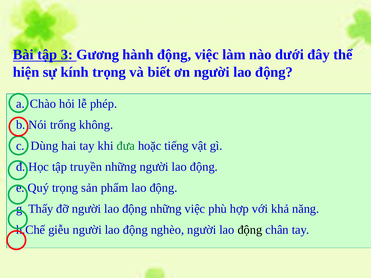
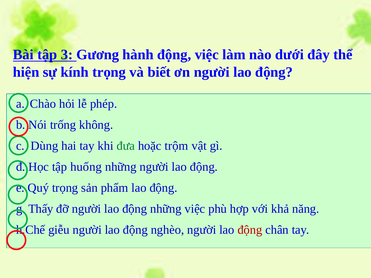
tiếng: tiếng -> trộm (176, 146)
truyền: truyền -> huống (86, 167)
động colour: black -> red (250, 230)
